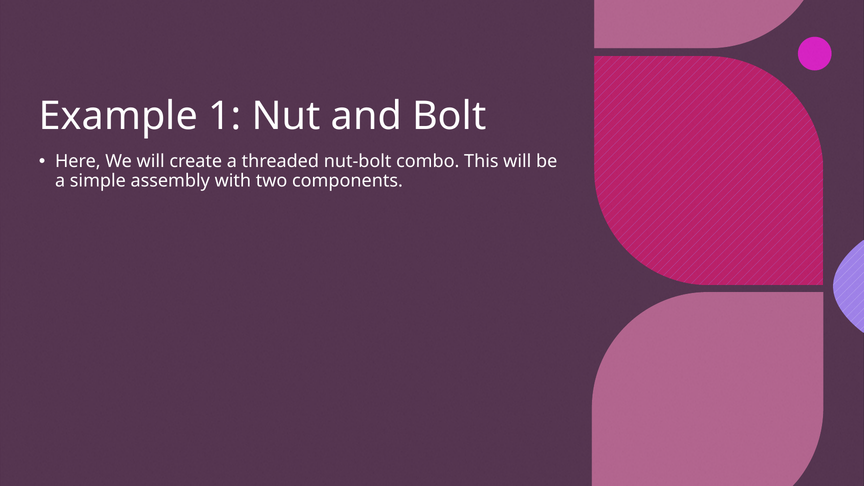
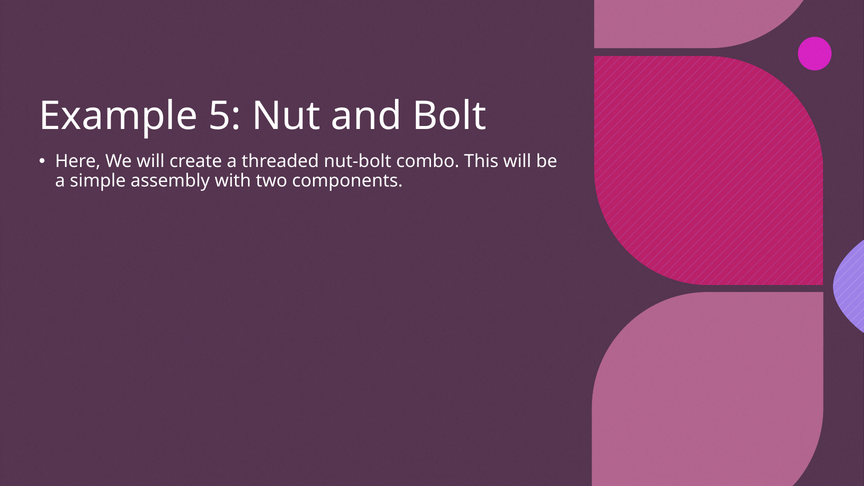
1: 1 -> 5 (225, 116)
